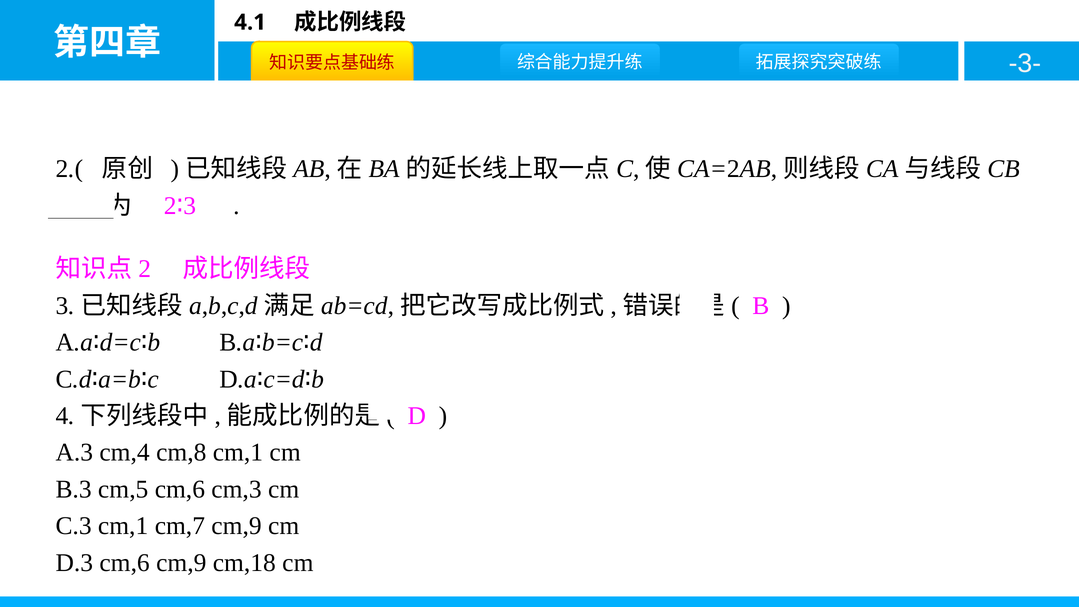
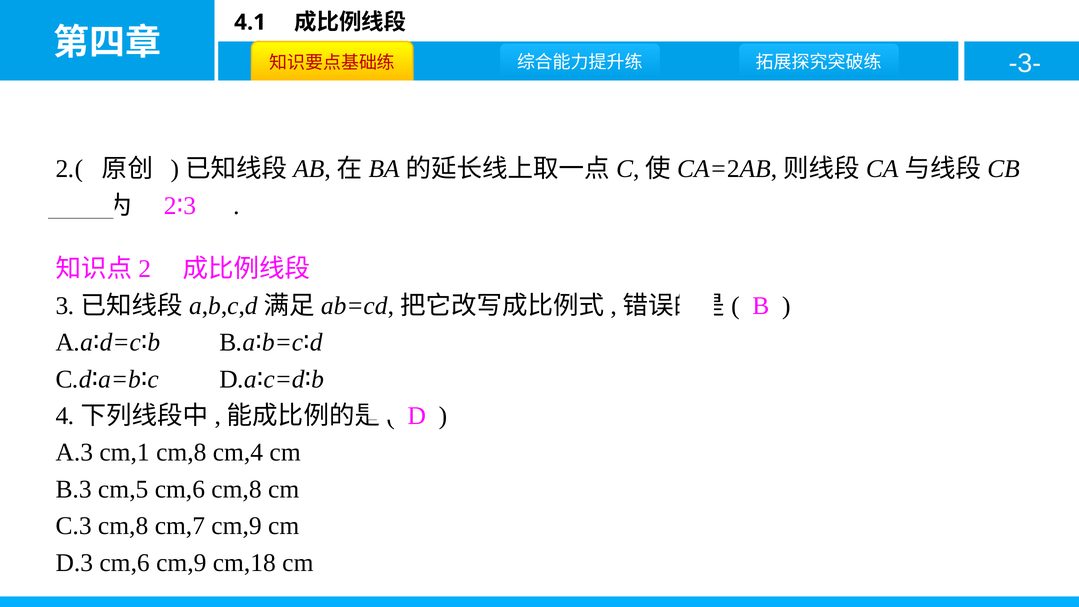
cm,4: cm,4 -> cm,1 (125, 453)
cm,8 cm,1: cm,1 -> cm,4 (238, 453)
cm,6 cm,3: cm,3 -> cm,8 (236, 489)
C.3 cm,1: cm,1 -> cm,8 (123, 526)
